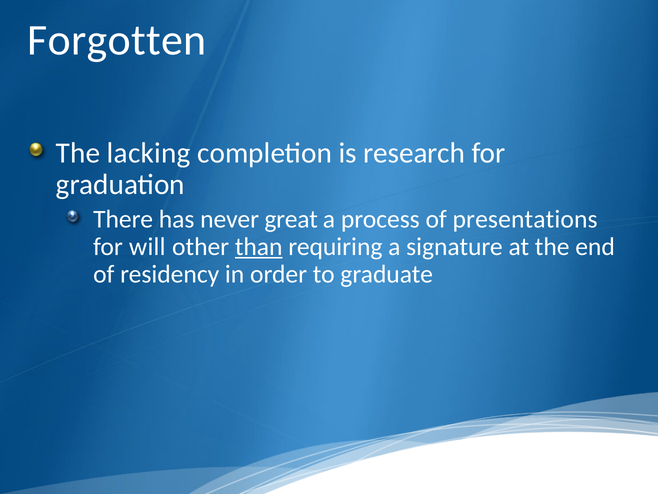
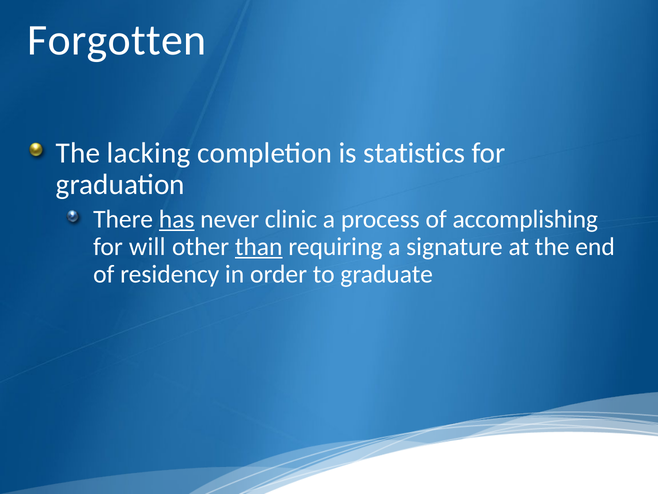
research: research -> statistics (414, 153)
has underline: none -> present (177, 219)
great: great -> clinic (291, 219)
presentations: presentations -> accomplishing (525, 219)
